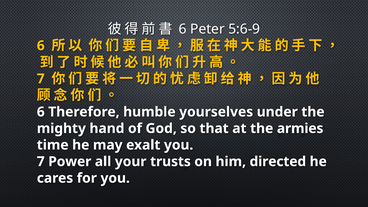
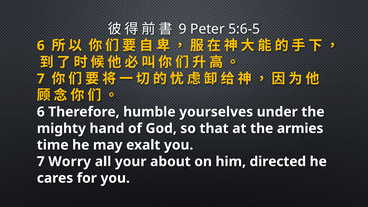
6: 6 -> 9 (183, 29)
5:6-9: 5:6-9 -> 5:6-5 (244, 29)
Power: Power -> Worry (70, 162)
trusts: trusts -> about (170, 162)
